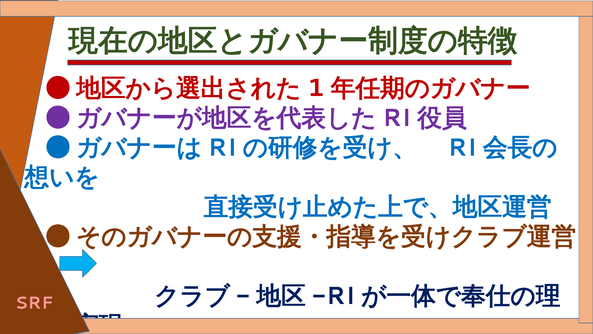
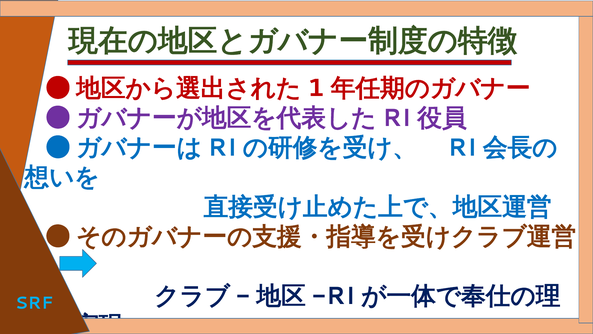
SRF colour: pink -> light blue (34, 303)
